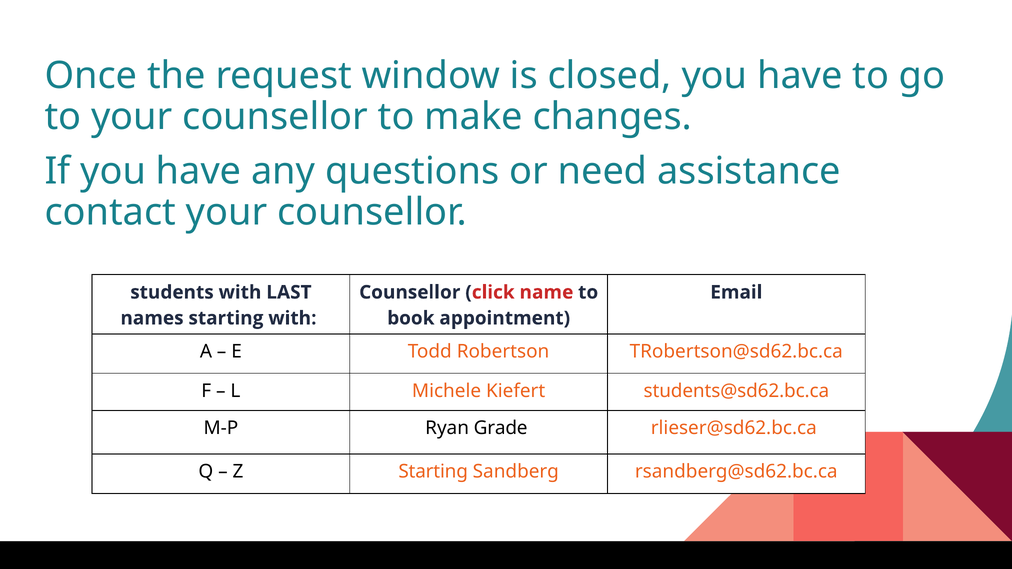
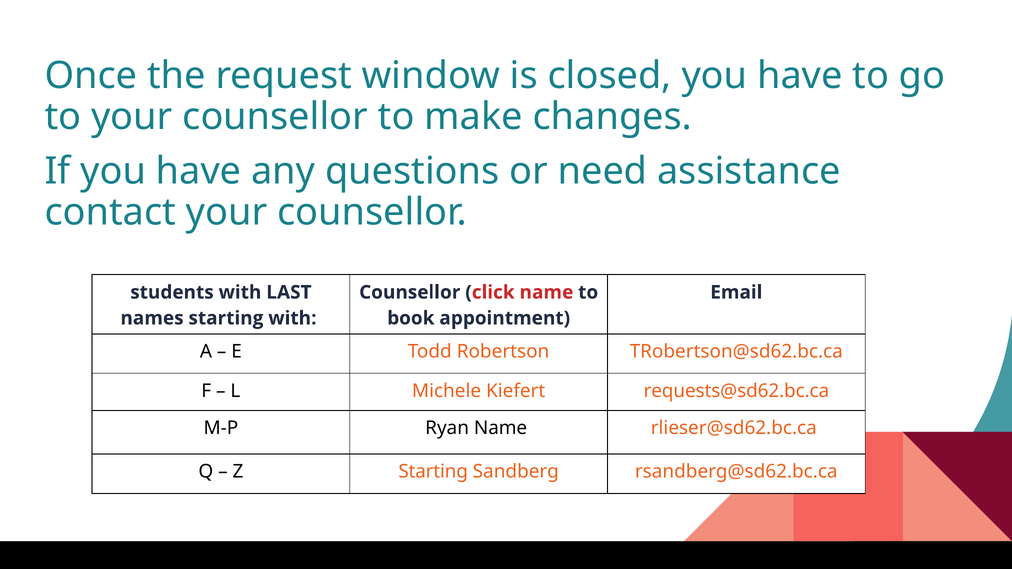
students@sd62.bc.ca: students@sd62.bc.ca -> requests@sd62.bc.ca (736, 391)
Ryan Grade: Grade -> Name (501, 428)
